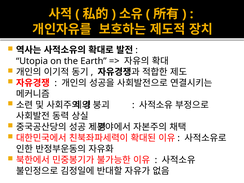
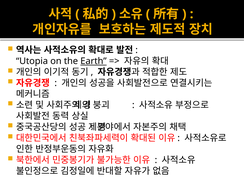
Earth underline: none -> present (94, 61)
